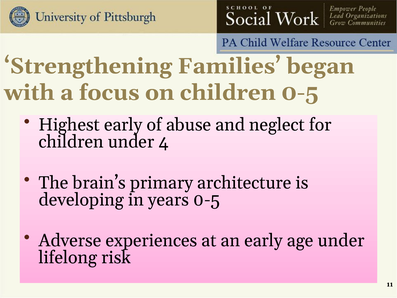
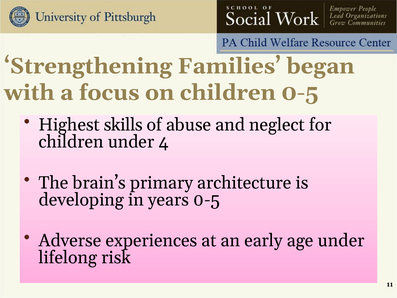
Highest early: early -> skills (123, 125)
